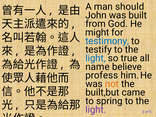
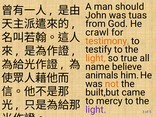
built: built -> tuas (138, 15)
might: might -> crawl (97, 32)
testimony colour: blue -> orange (107, 41)
light colour: blue -> orange (95, 58)
profess: profess -> animals (102, 75)
spring: spring -> mercy (109, 101)
